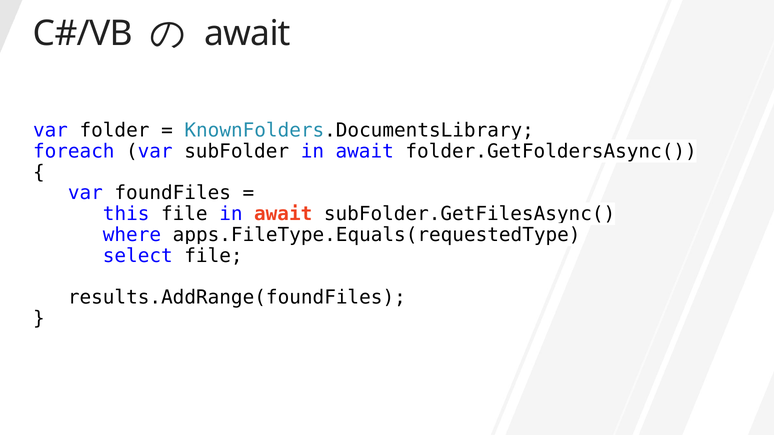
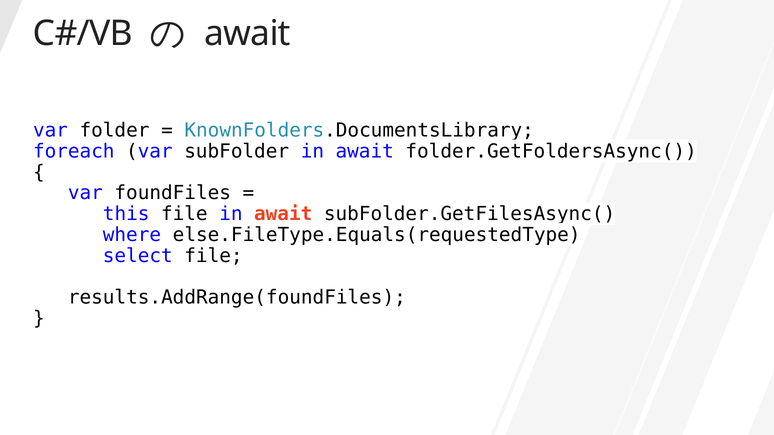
apps.FileType.Equals(requestedType: apps.FileType.Equals(requestedType -> else.FileType.Equals(requestedType (377, 235)
